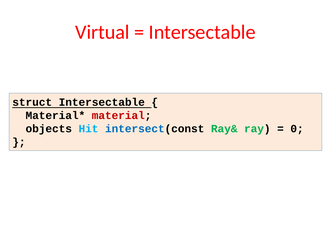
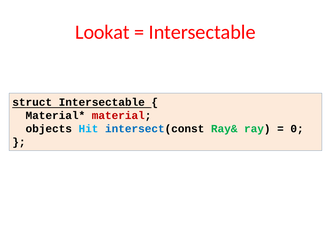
Virtual: Virtual -> Lookat (102, 32)
